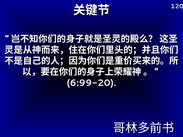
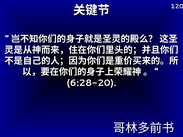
6:99-20: 6:99-20 -> 6:28-20 (91, 83)
